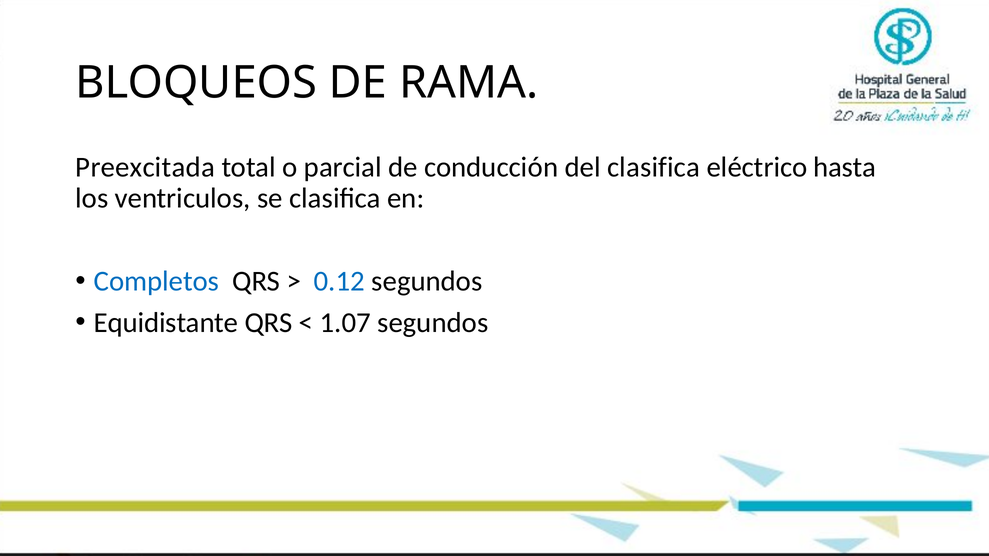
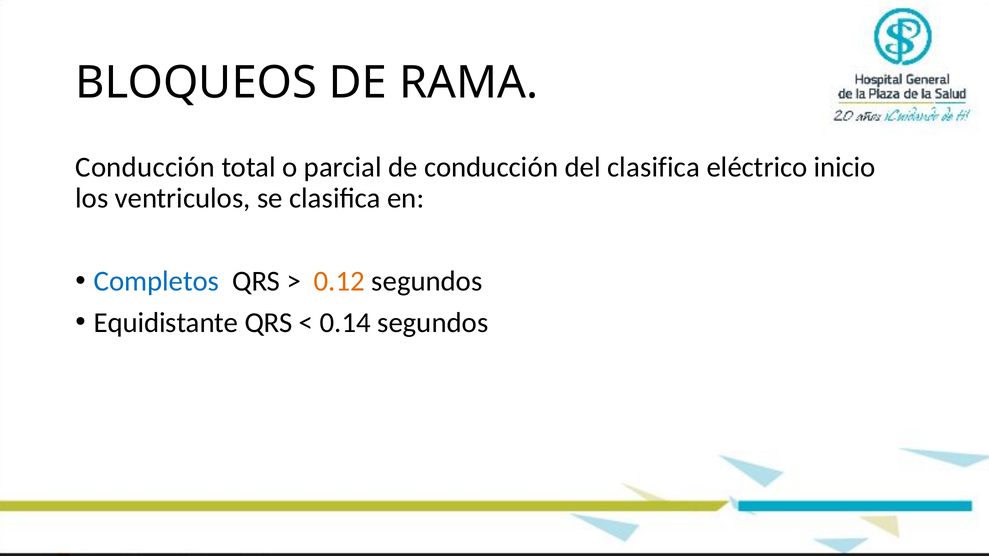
Preexcitada: Preexcitada -> Conducción (145, 167)
hasta: hasta -> inicio (845, 167)
0.12 colour: blue -> orange (339, 281)
1.07: 1.07 -> 0.14 (345, 323)
